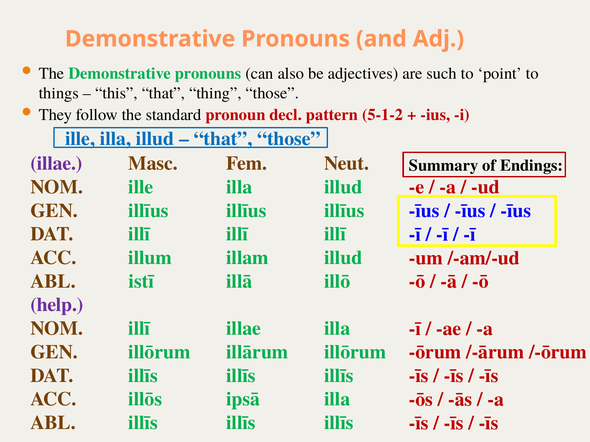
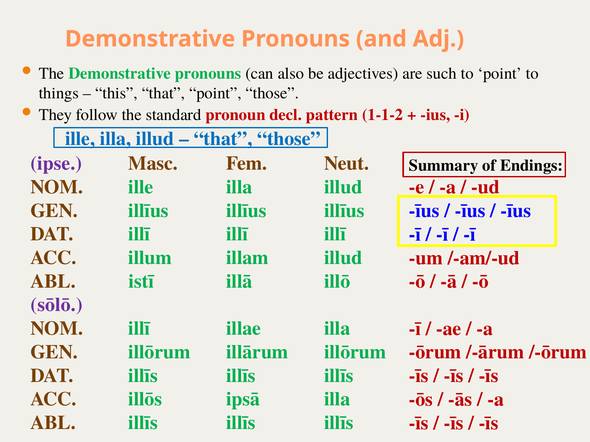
that thing: thing -> point (215, 93)
5-1-2: 5-1-2 -> 1-1-2 (383, 115)
illae: illae -> ipse (56, 164)
help: help -> sōlō (57, 305)
